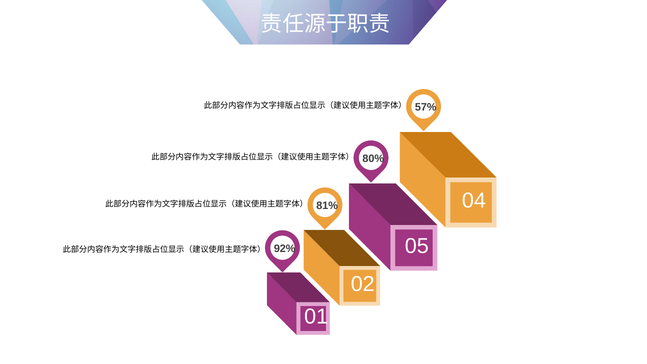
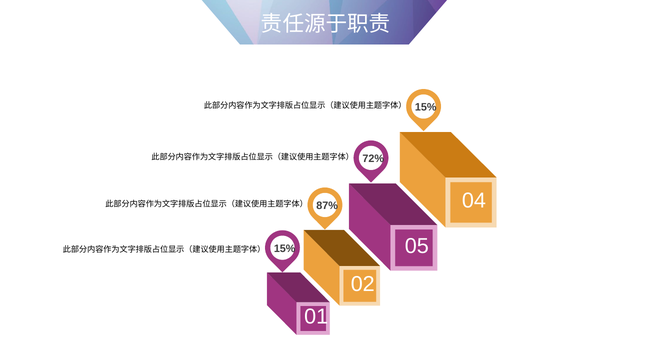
57%: 57% -> 15% (426, 107)
80%: 80% -> 72% (373, 159)
81%: 81% -> 87% (327, 206)
92%: 92% -> 15% (285, 248)
